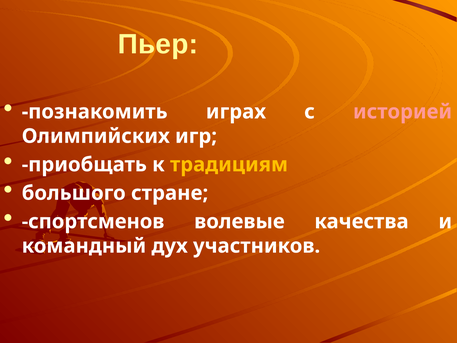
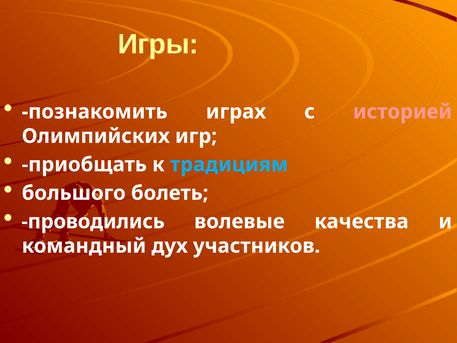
Пьер: Пьер -> Игры (158, 44)
традициям colour: yellow -> light blue (229, 164)
стране: стране -> болеть (170, 193)
спортсменов: спортсменов -> проводились (93, 221)
